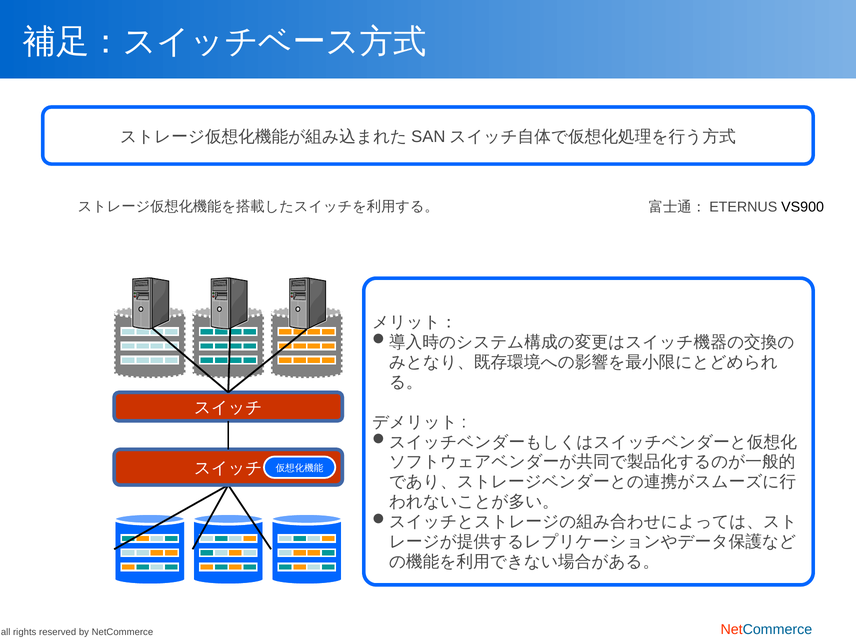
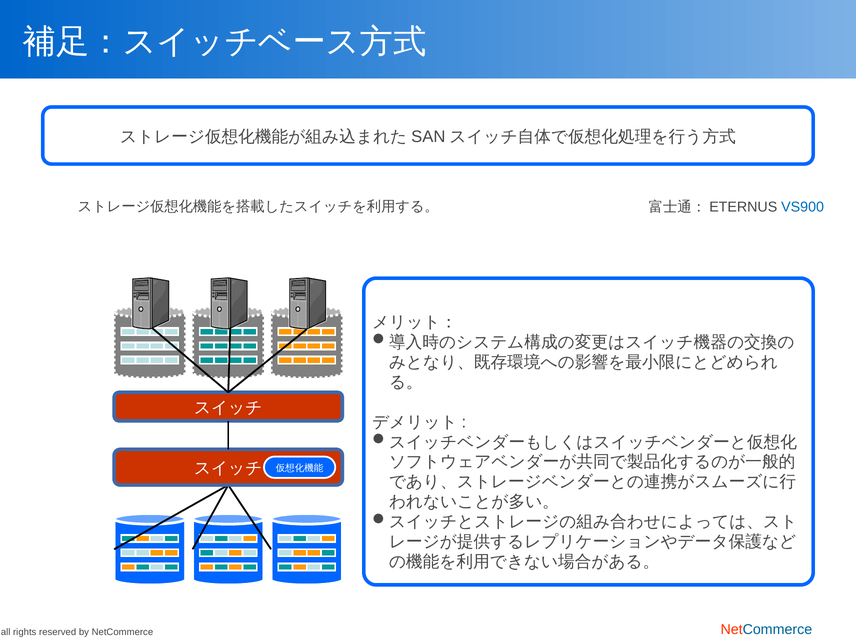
VS900 colour: black -> blue (803, 207)
